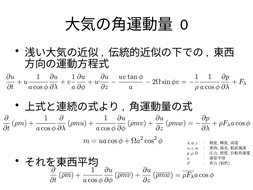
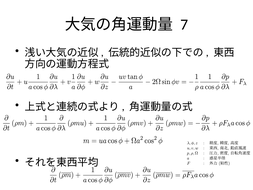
0: 0 -> 7 (184, 24)
